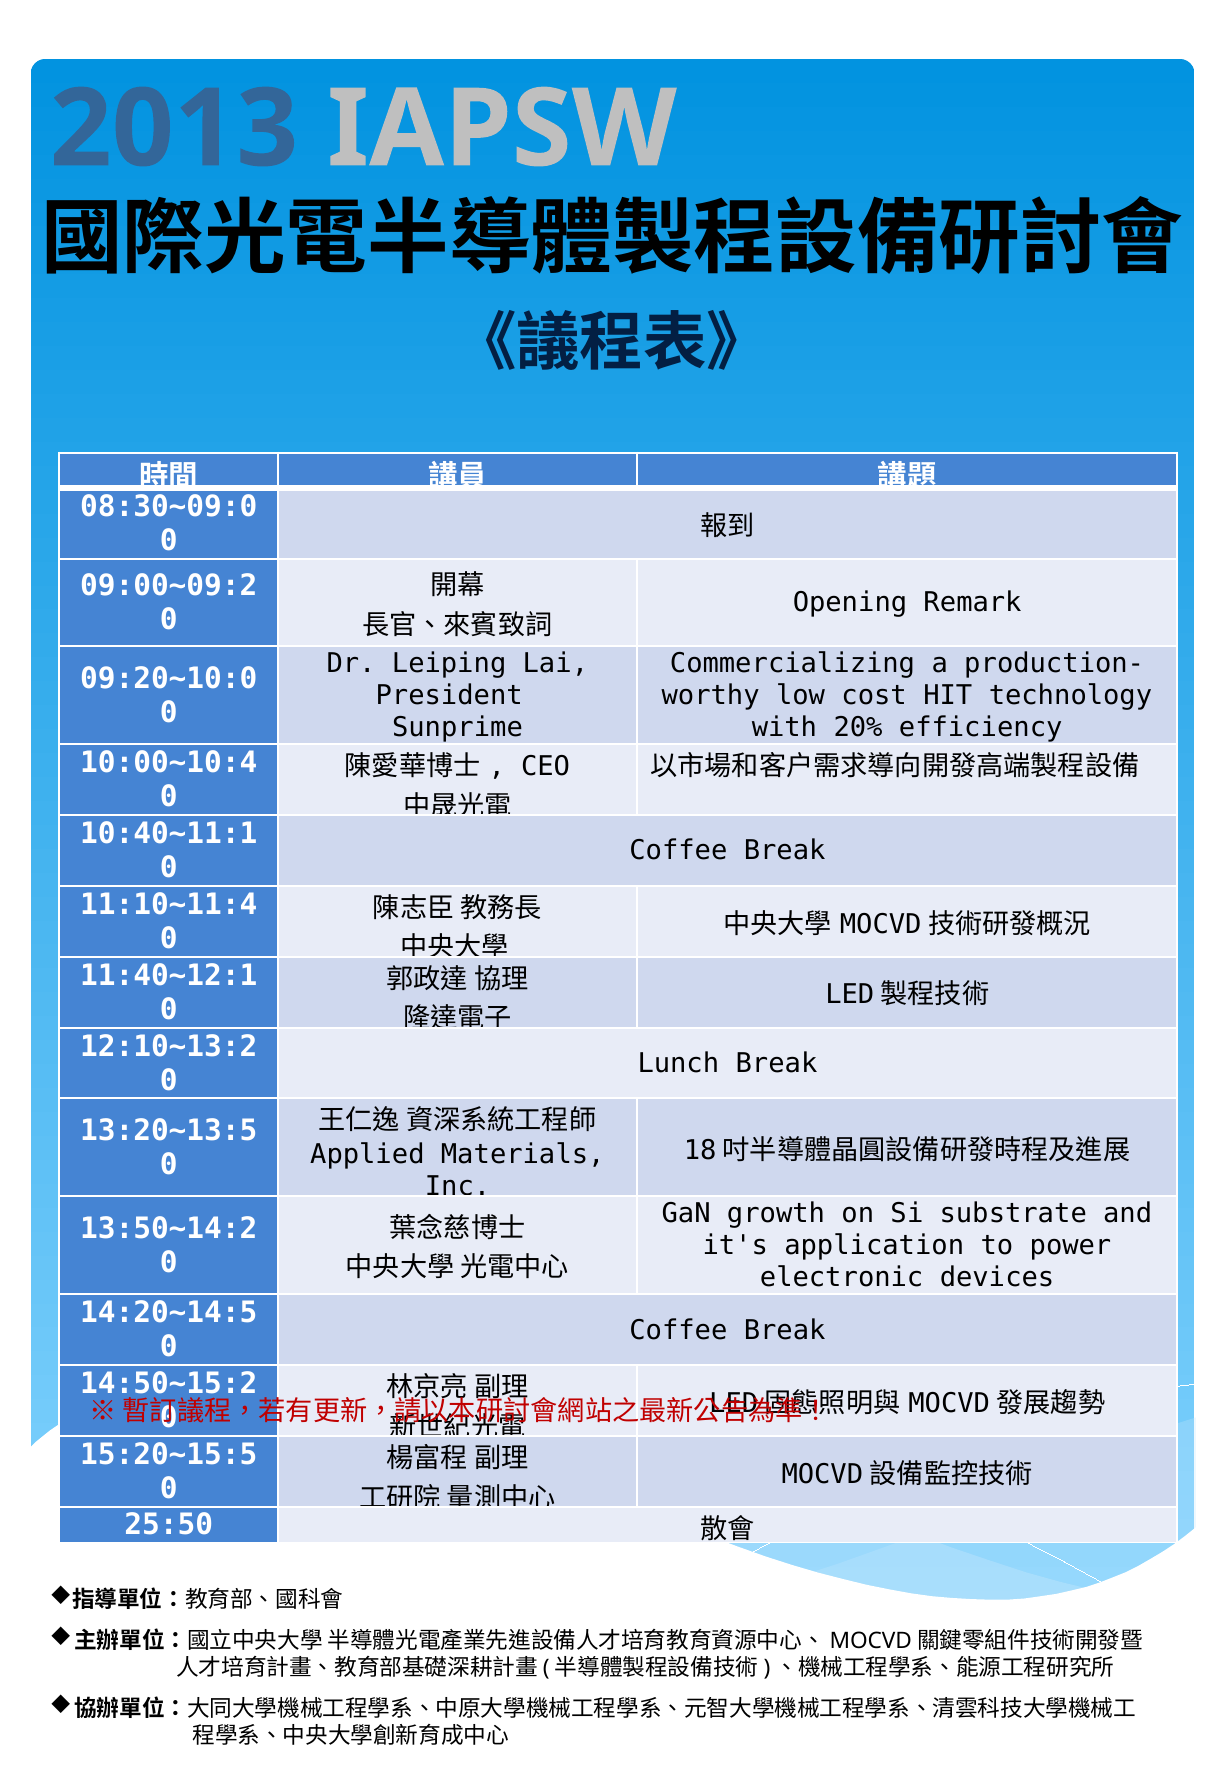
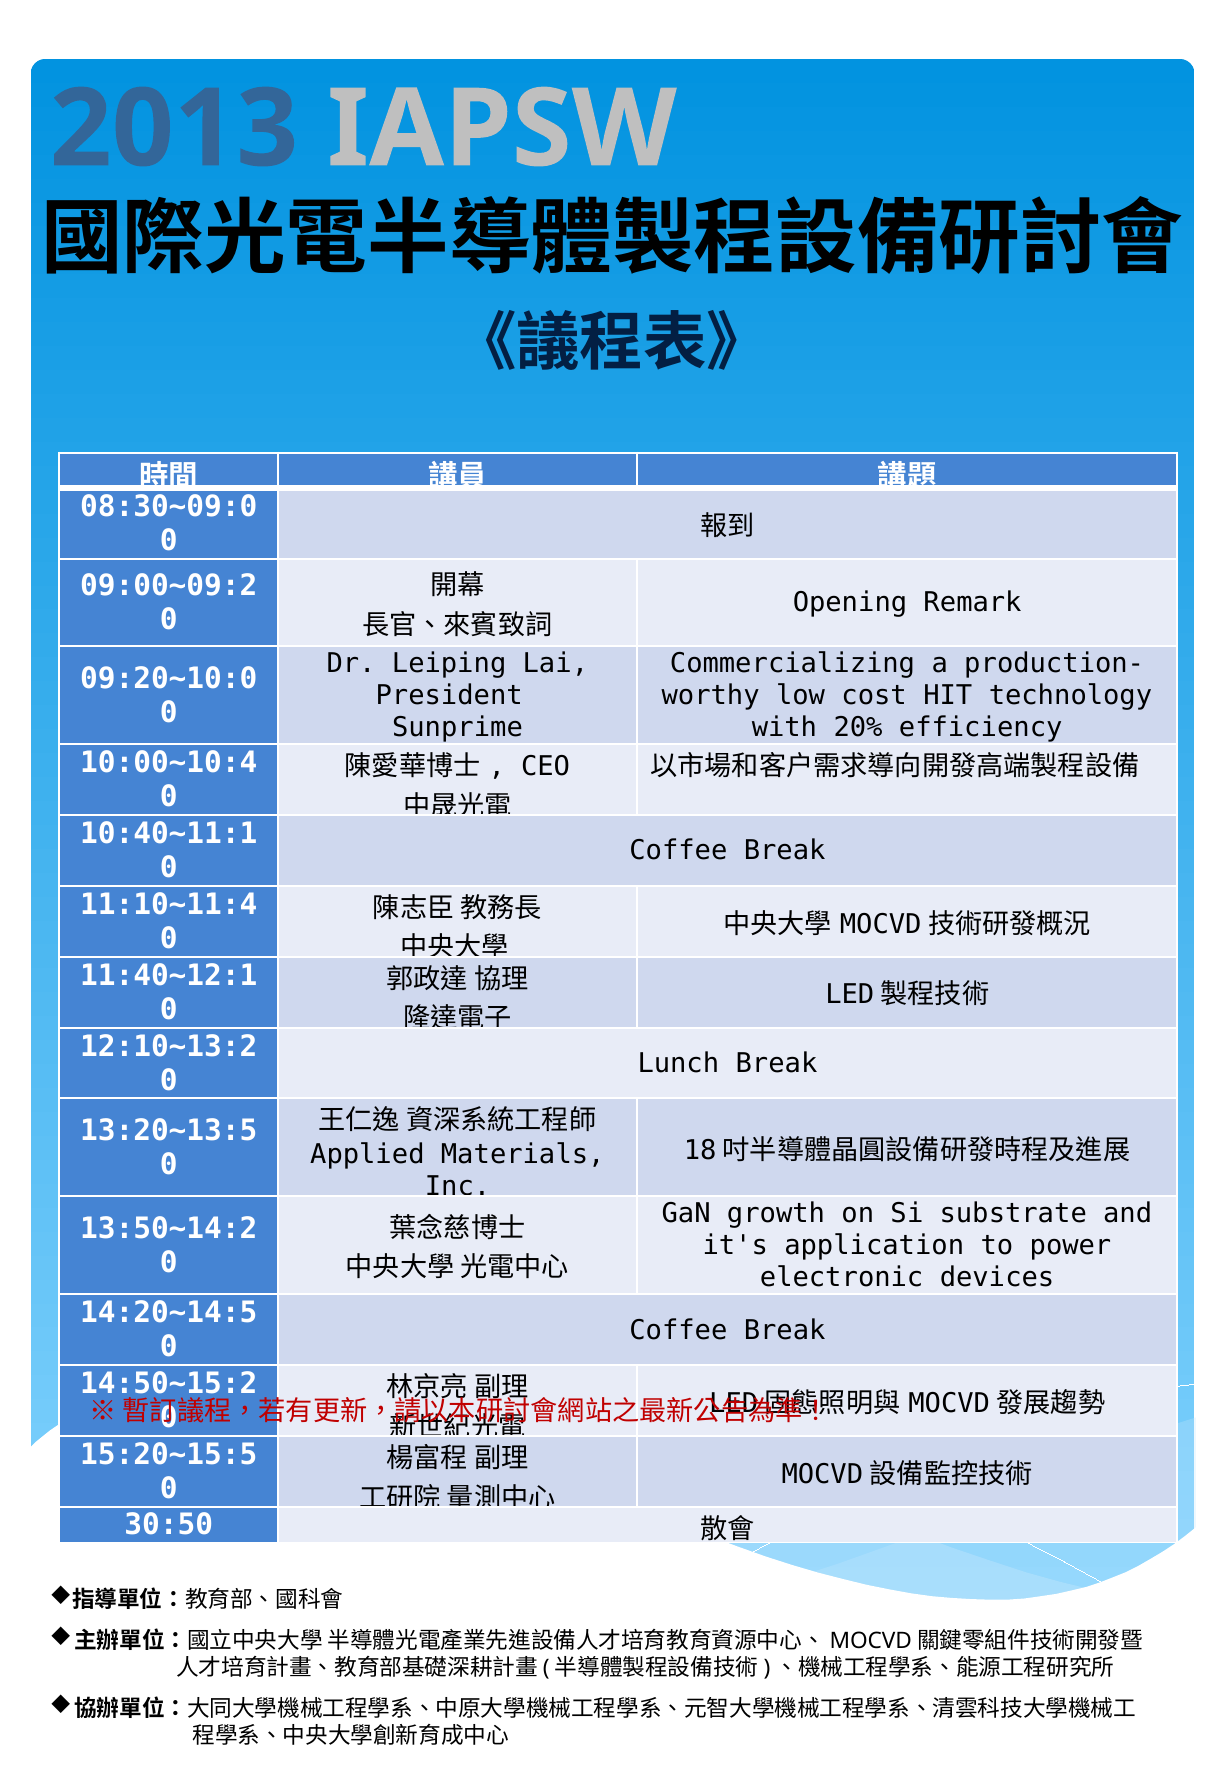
25:50: 25:50 -> 30:50 (169, 1525)
